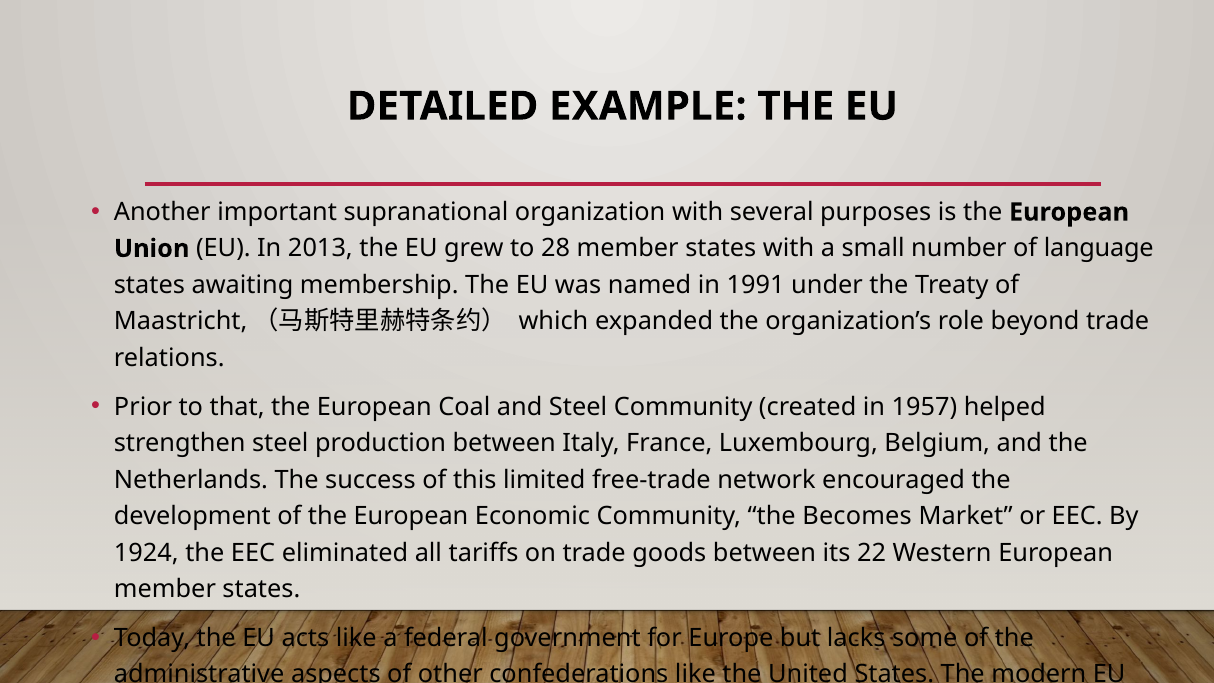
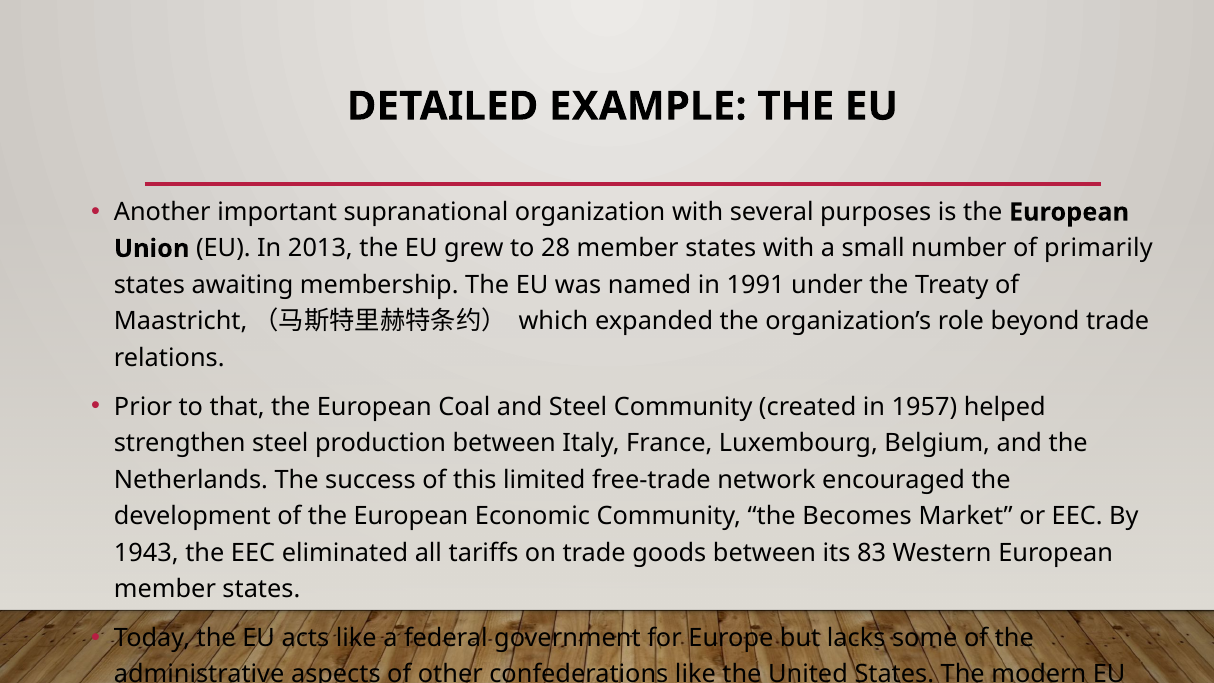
language: language -> primarily (1098, 249)
1924: 1924 -> 1943 (146, 553)
22: 22 -> 83 (872, 553)
